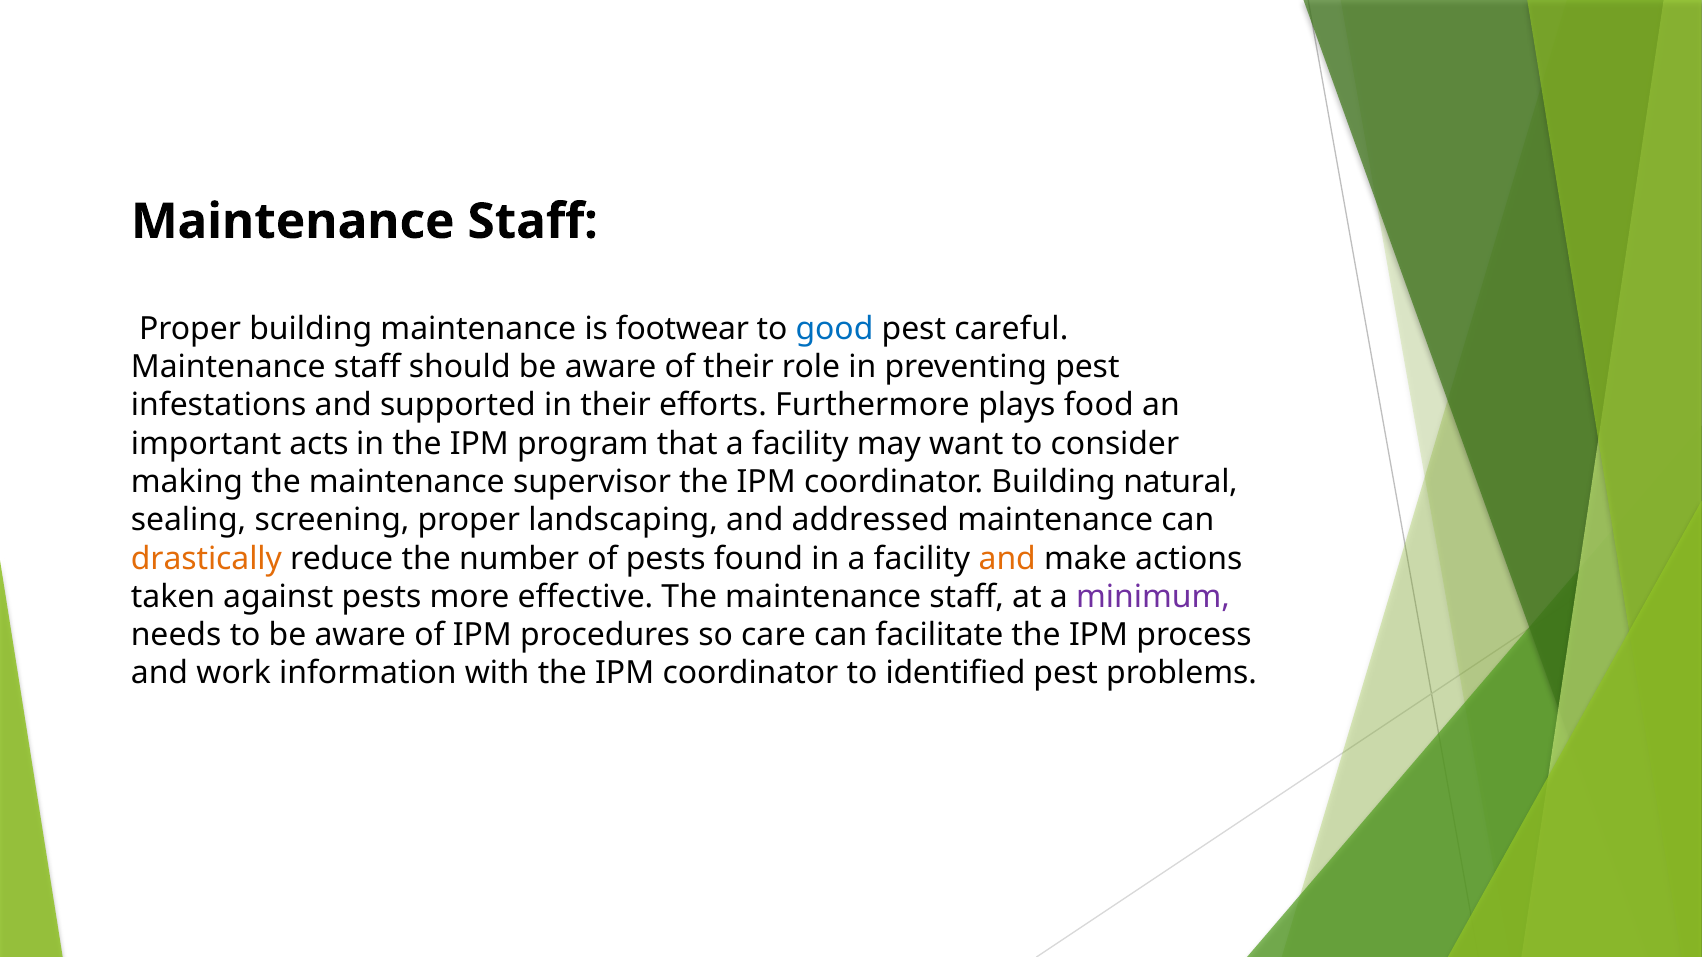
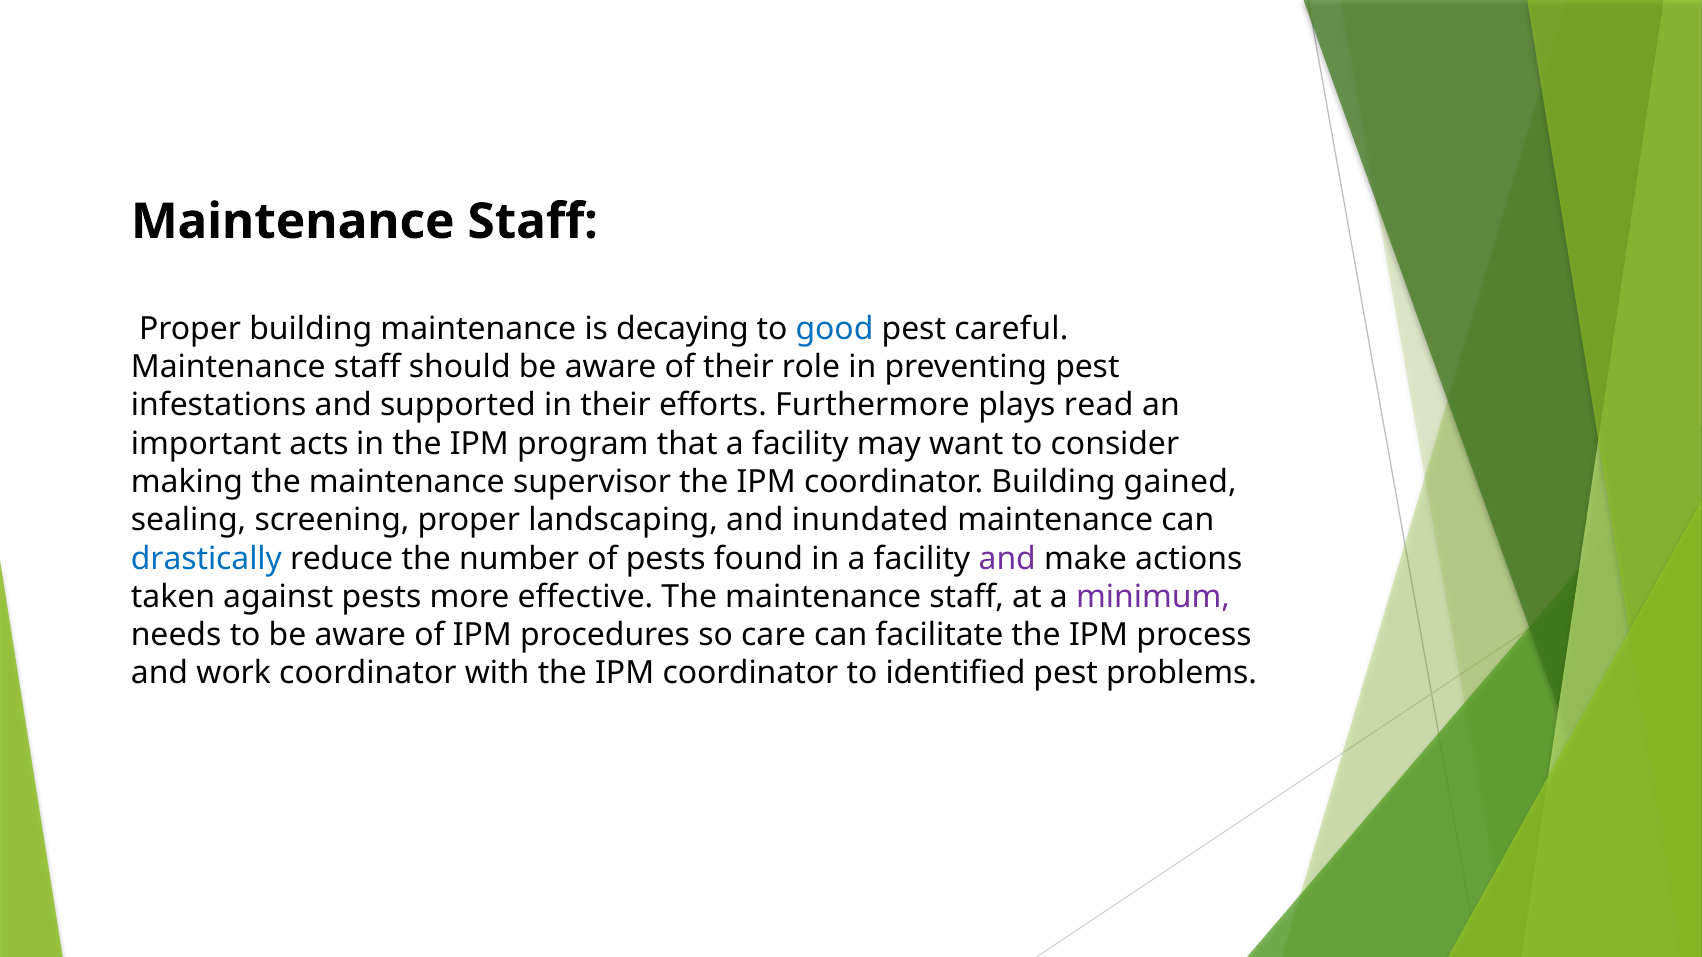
footwear: footwear -> decaying (682, 329)
food: food -> read (1099, 406)
natural: natural -> gained (1180, 482)
addressed: addressed -> inundated (870, 520)
drastically colour: orange -> blue (206, 559)
and colour: orange -> purple (1007, 559)
work information: information -> coordinator (368, 674)
